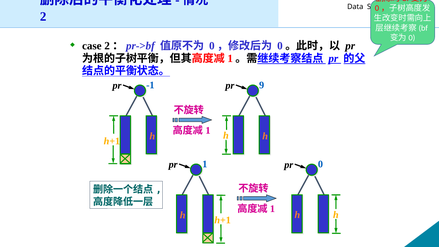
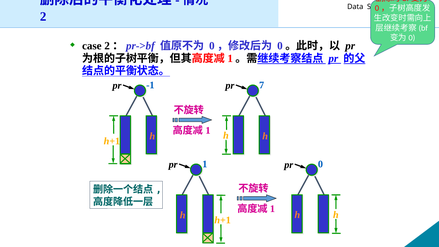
9: 9 -> 7 (262, 85)
